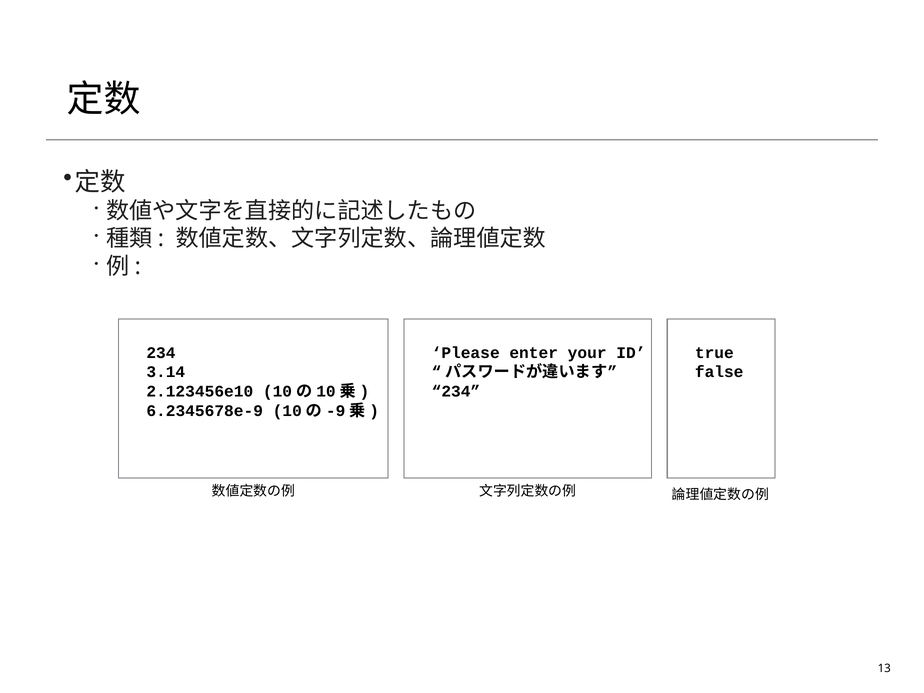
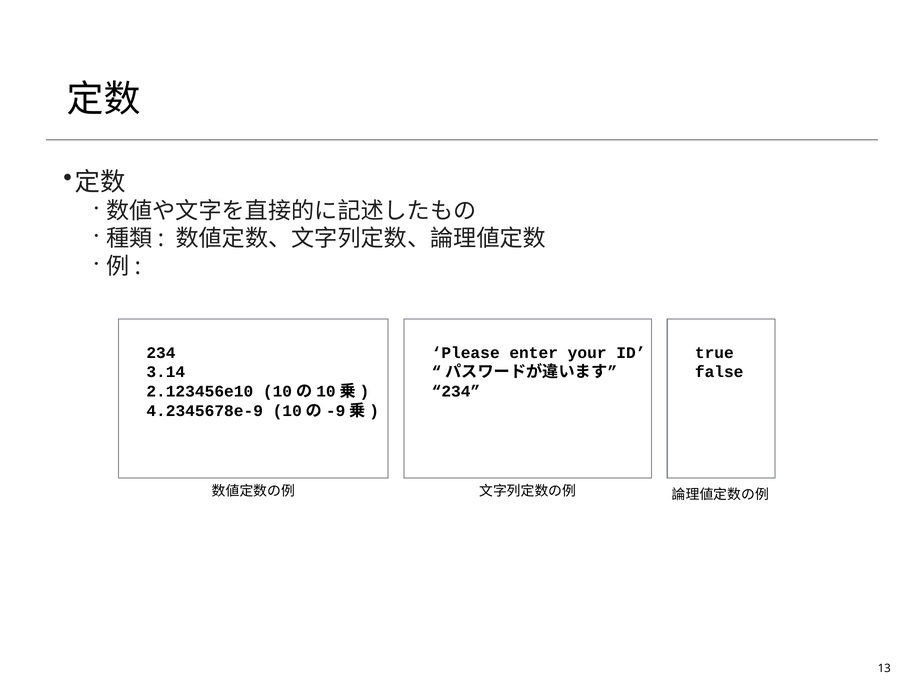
6.2345678e-9: 6.2345678e-9 -> 4.2345678e-9 (205, 411)
